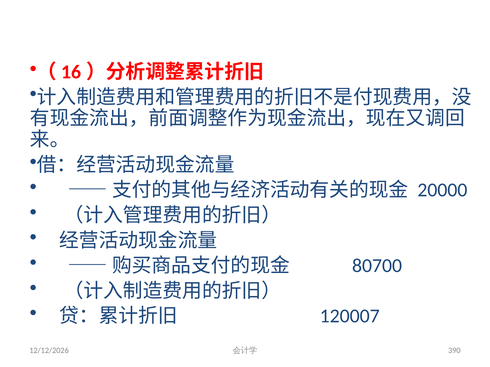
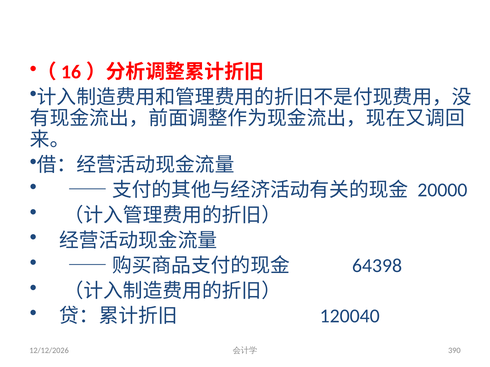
80700: 80700 -> 64398 (377, 266)
120007: 120007 -> 120040 (350, 317)
